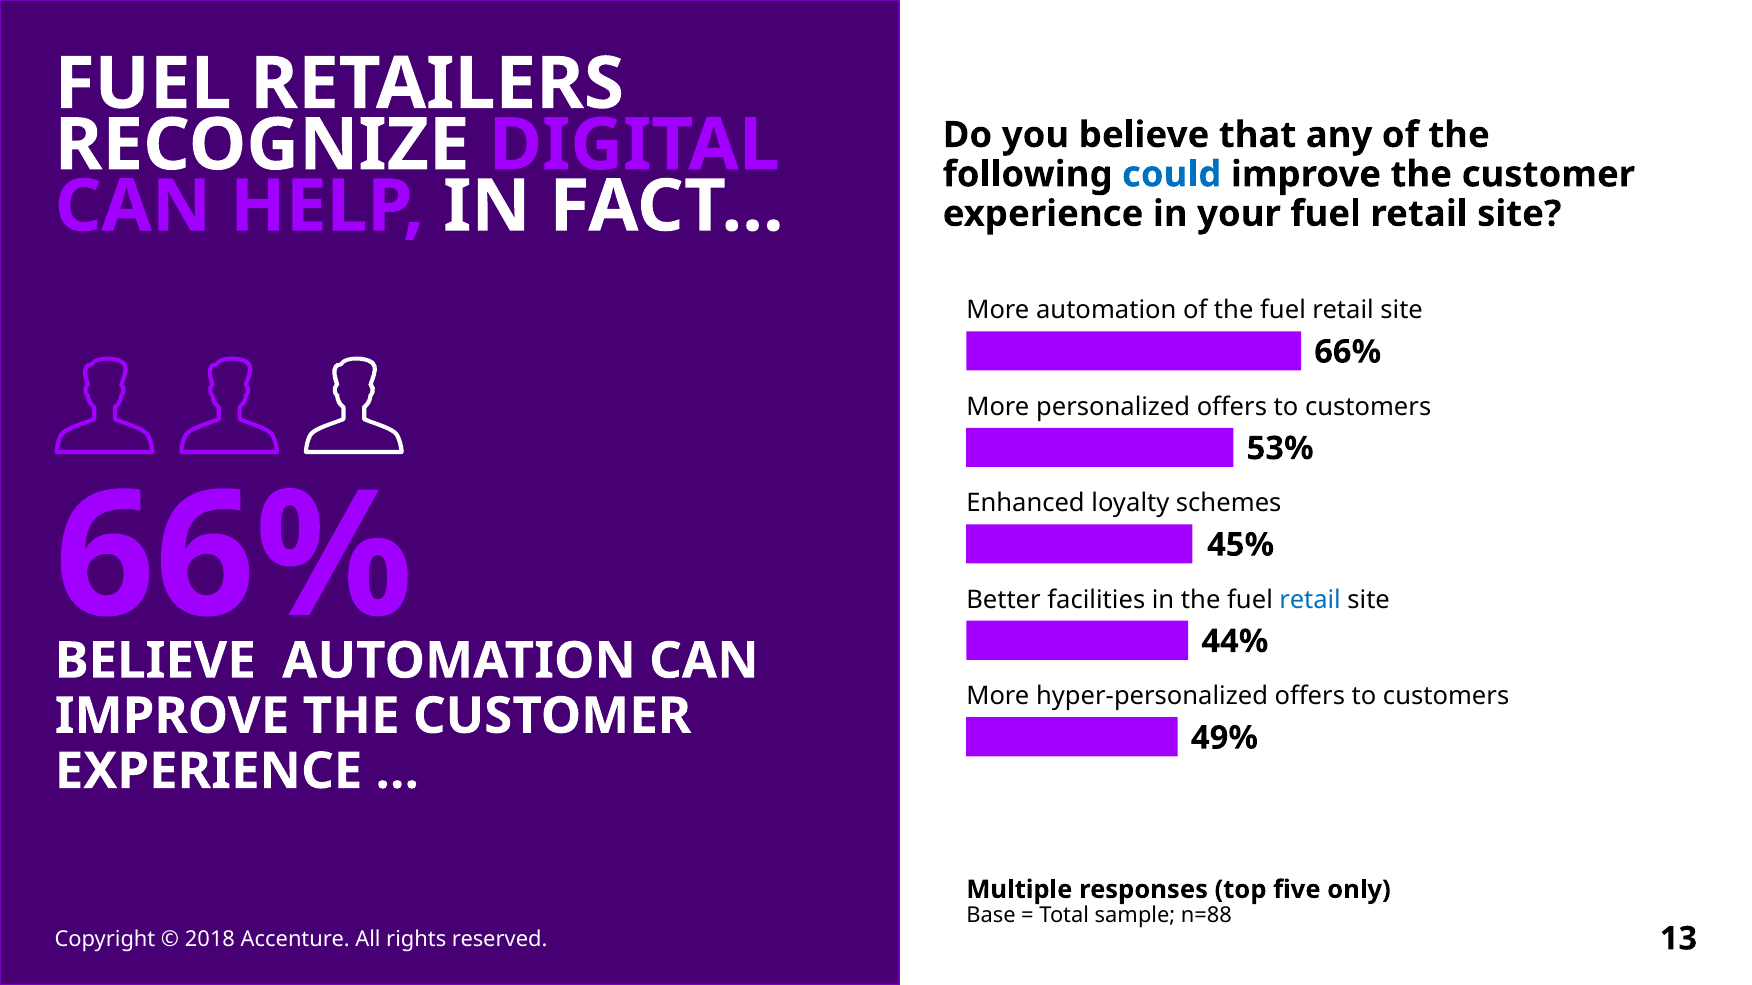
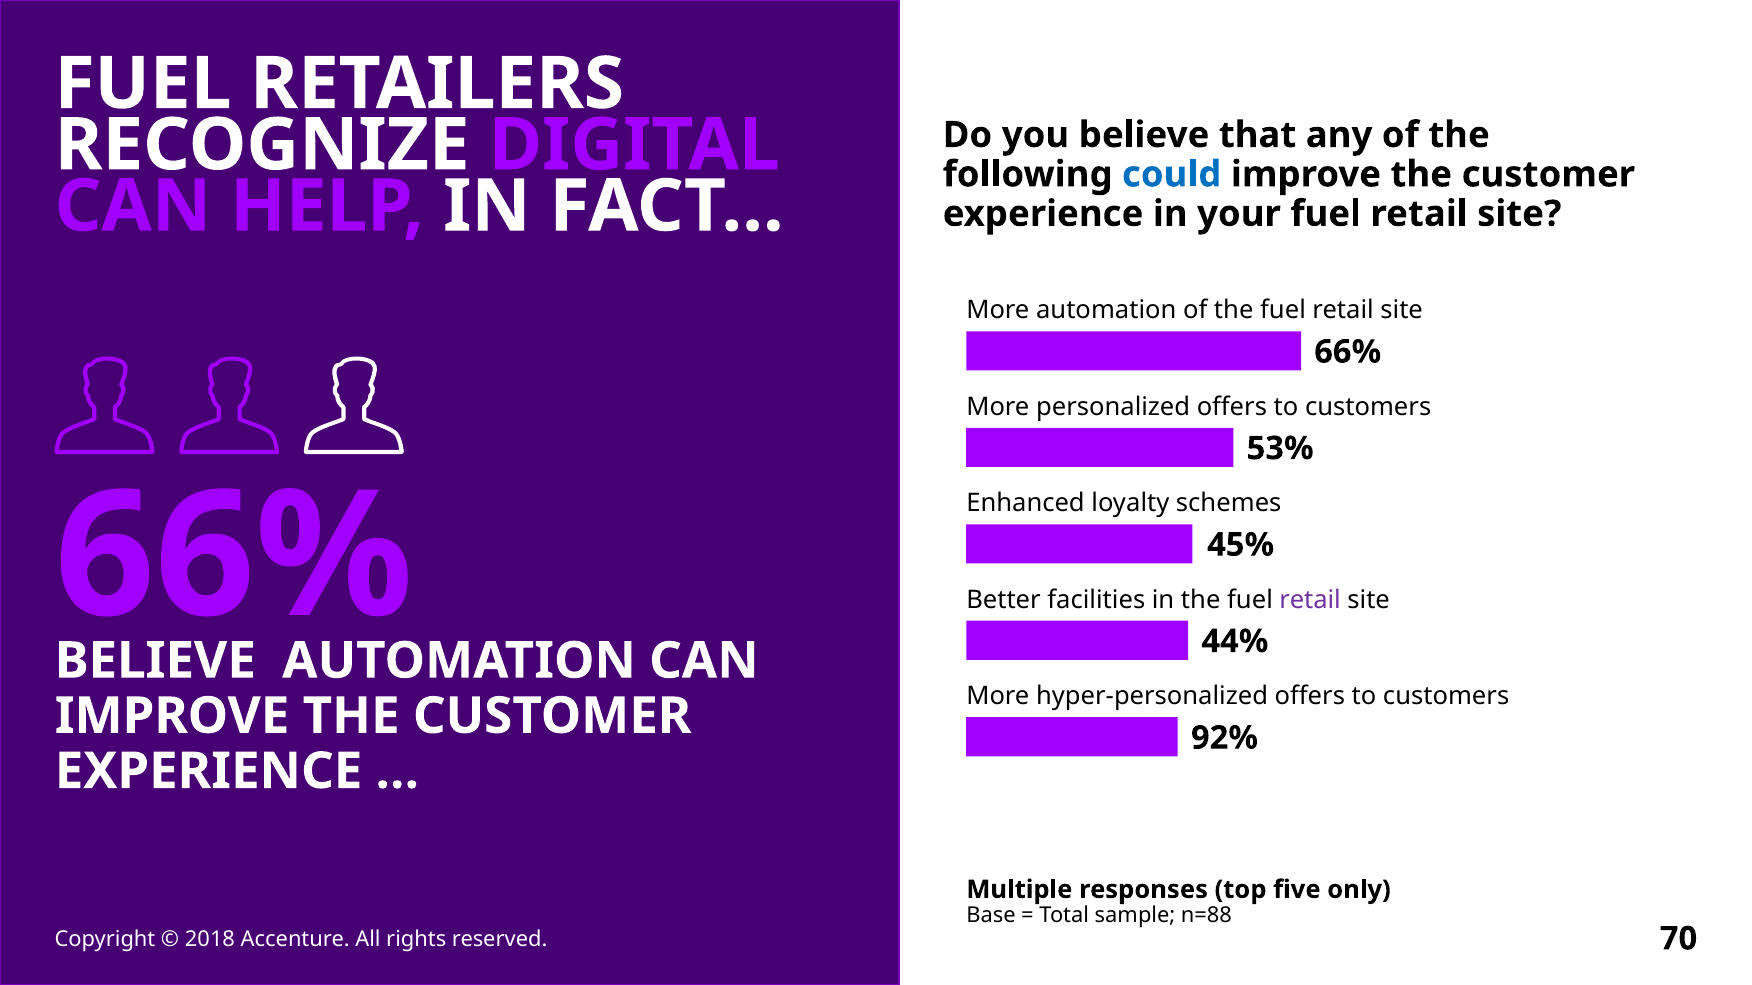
retail colour: blue -> purple (1310, 600)
49%: 49% -> 92% (1224, 738)
13: 13 -> 70 (1679, 939)
